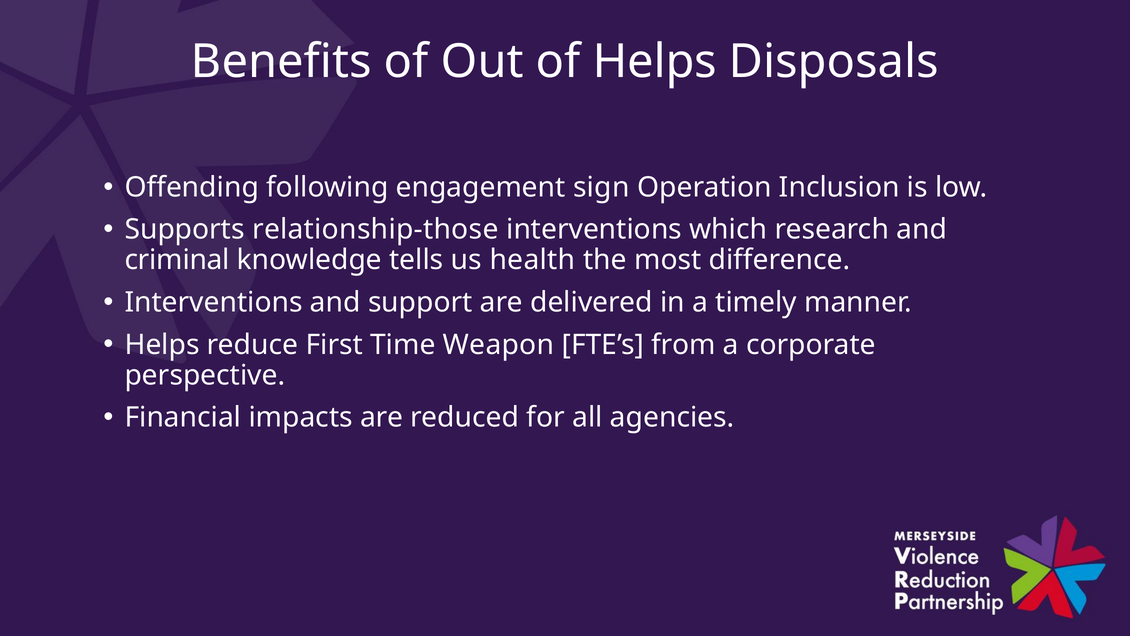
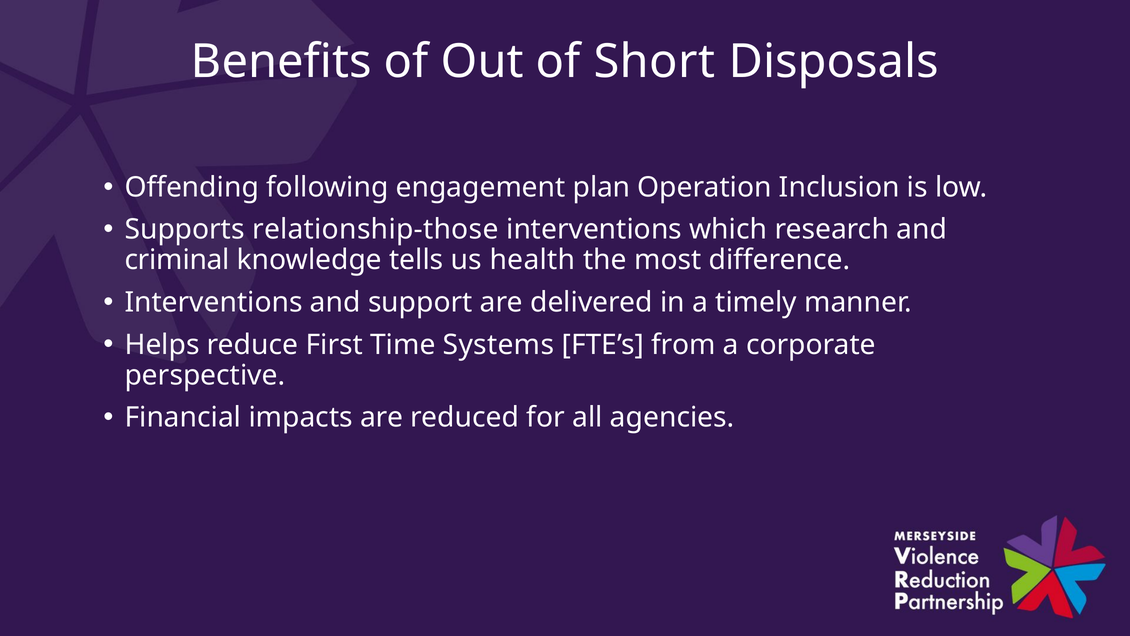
of Helps: Helps -> Short (654, 62)
sign: sign -> plan (602, 187)
Weapon: Weapon -> Systems (499, 344)
